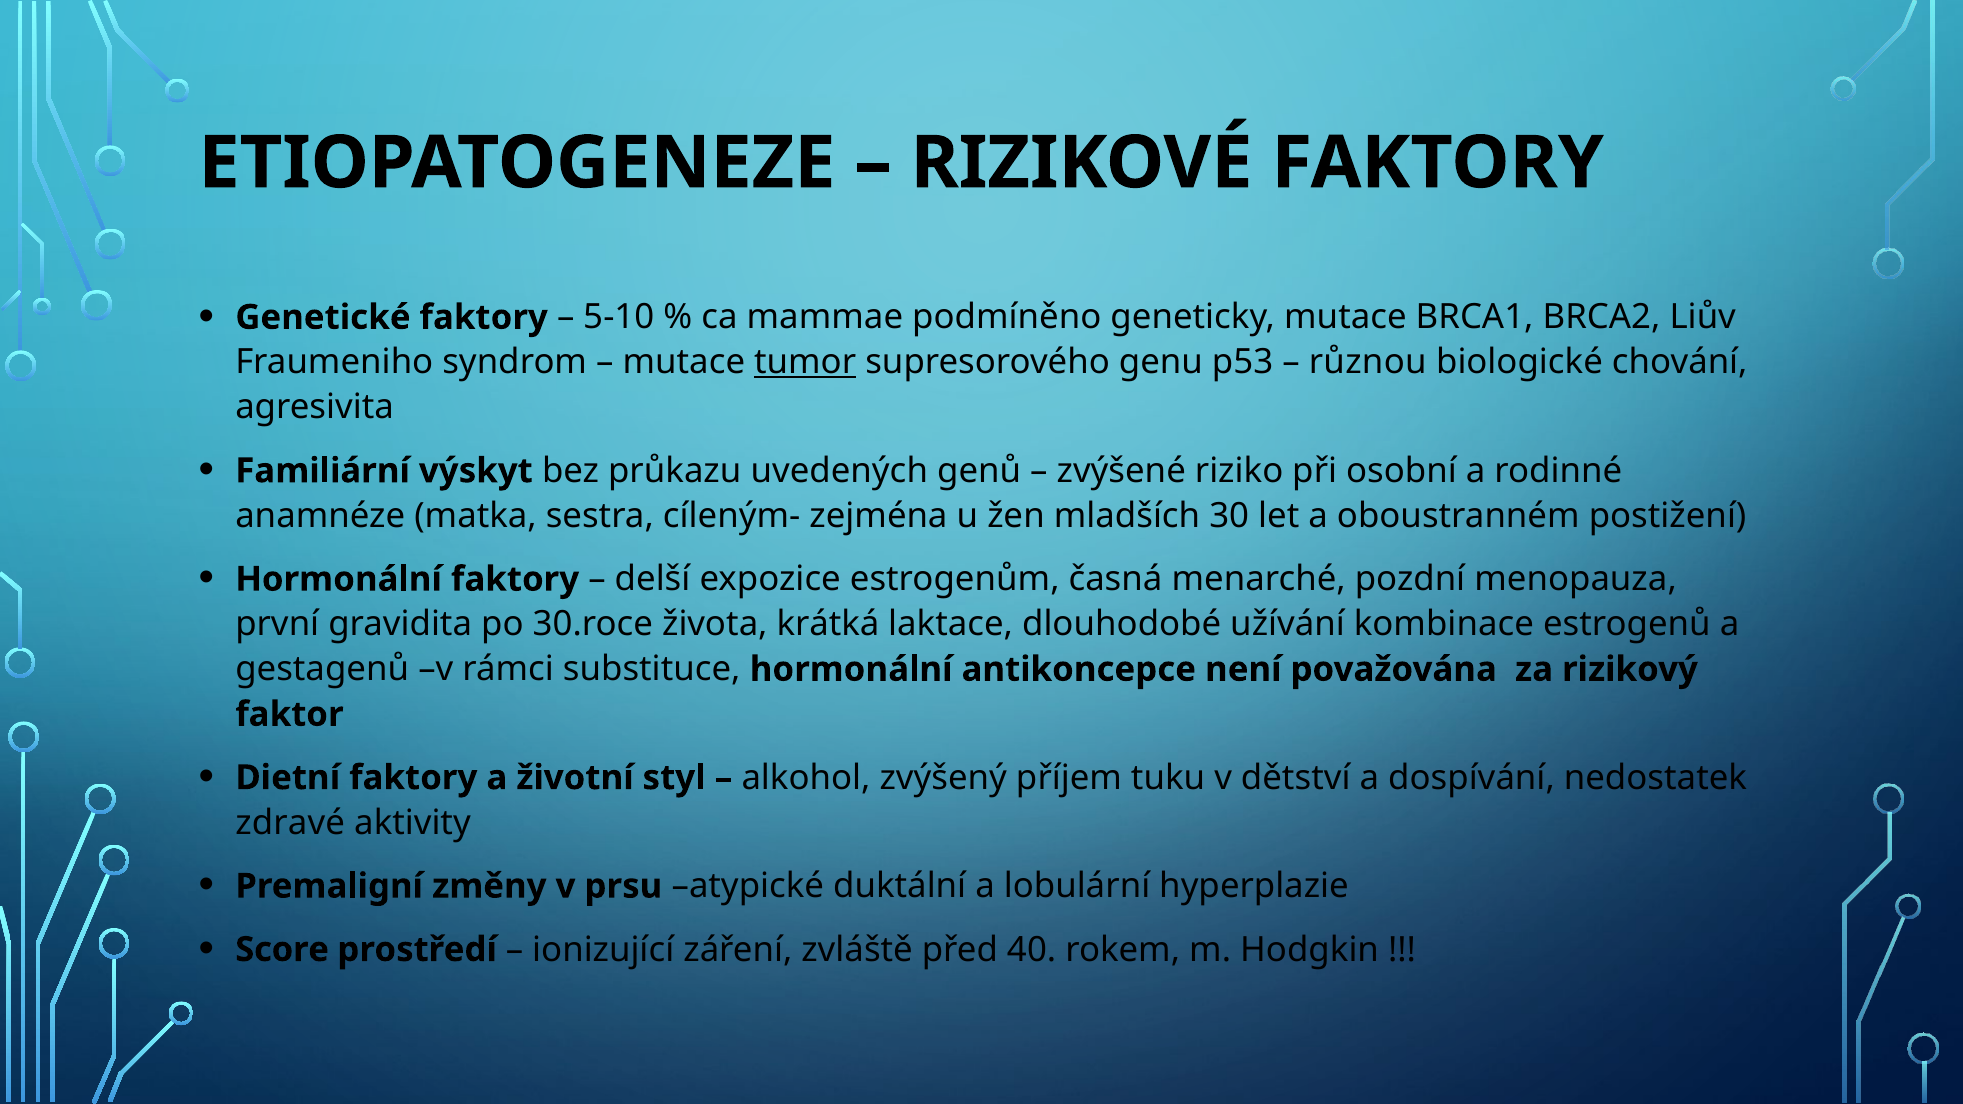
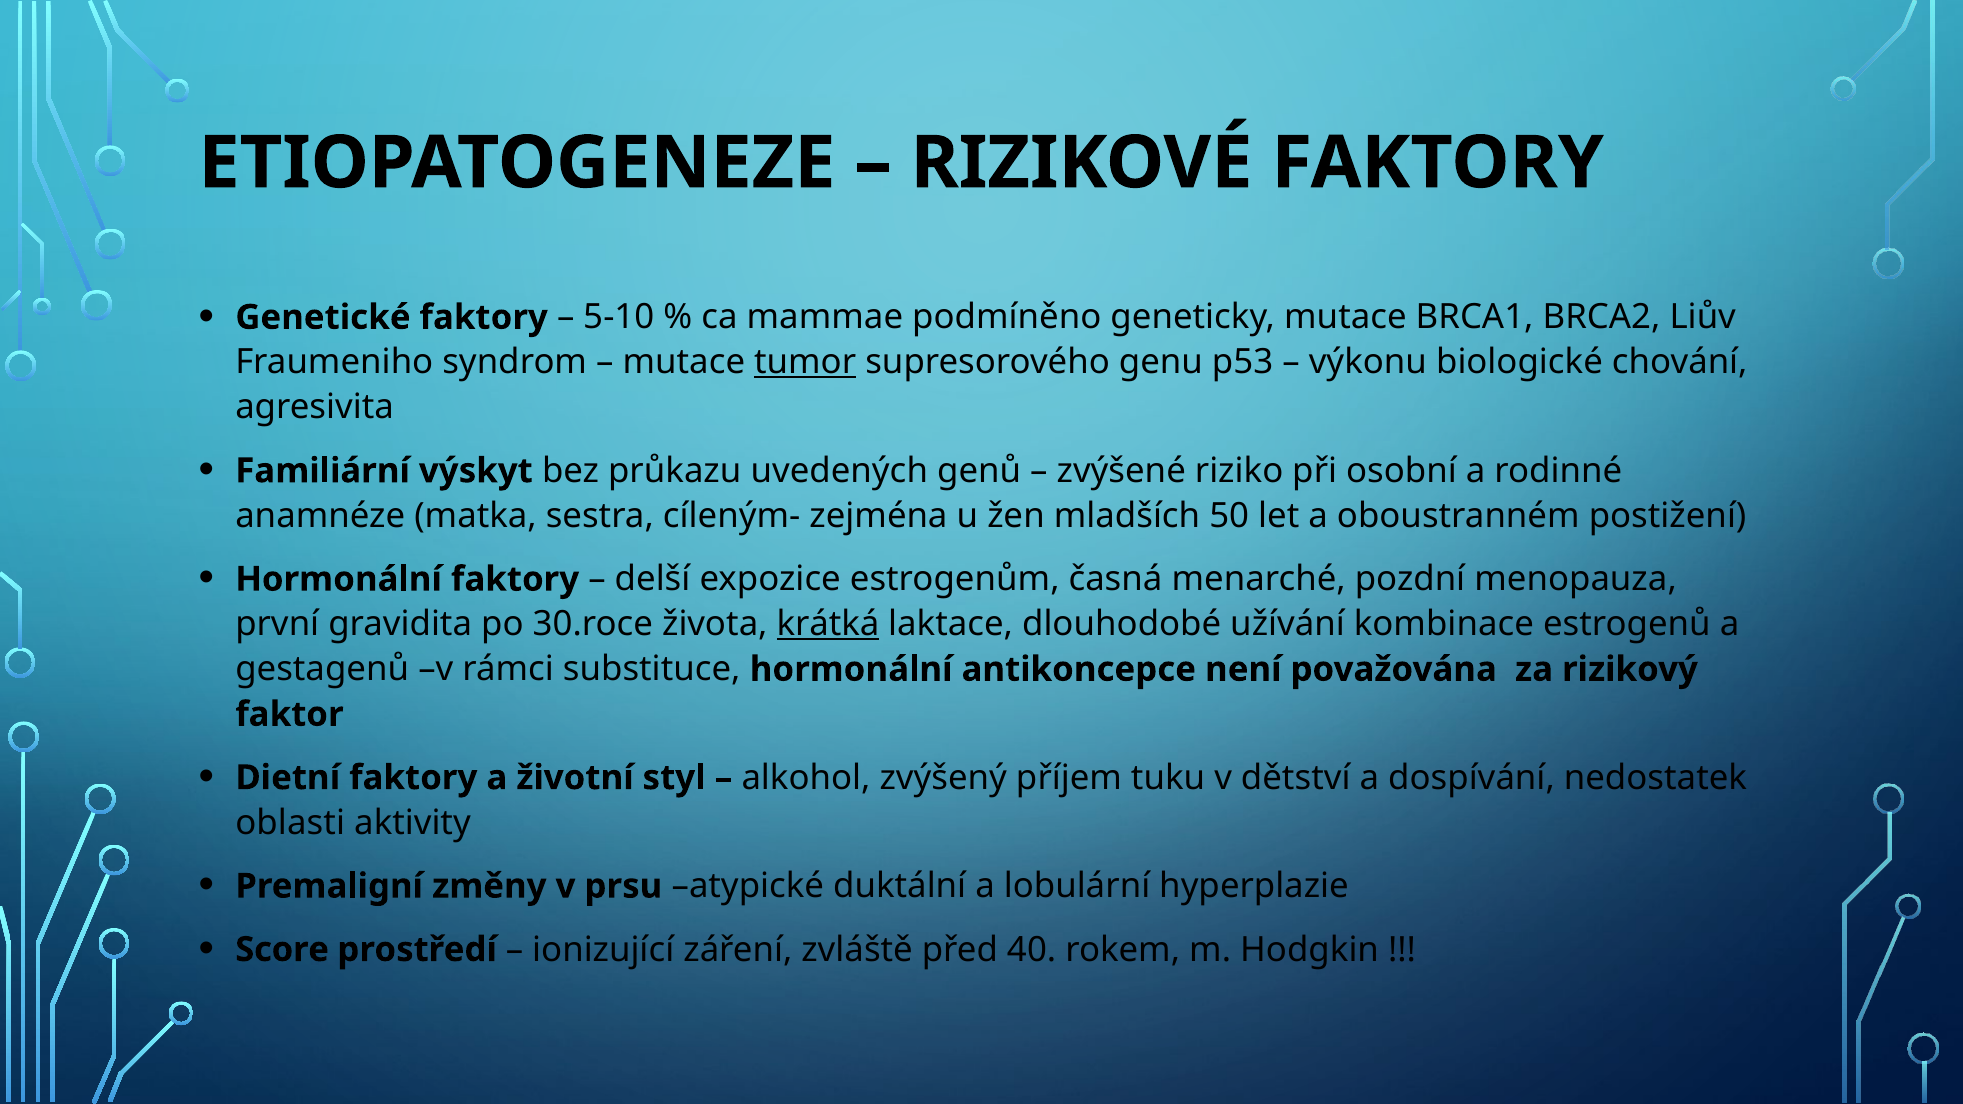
různou: různou -> výkonu (1368, 362)
30: 30 -> 50 (1229, 516)
krátká underline: none -> present (828, 624)
zdravé: zdravé -> oblasti (290, 823)
